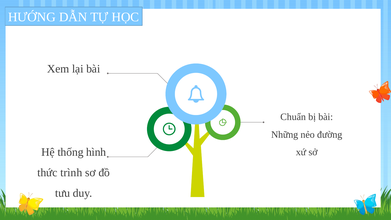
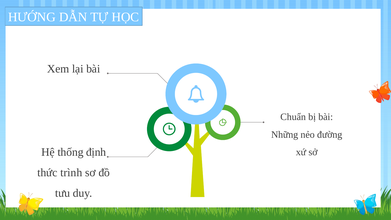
hình: hình -> định (96, 152)
